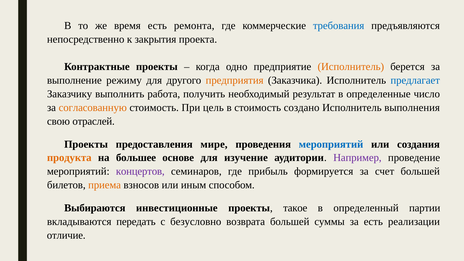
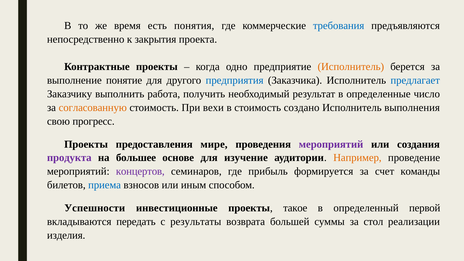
ремонта: ремонта -> понятия (194, 26)
режиму: режиму -> понятие (124, 80)
предприятия colour: orange -> blue (235, 80)
цель: цель -> вехи (213, 108)
отраслей: отраслей -> прогресс (94, 121)
мероприятий colour: blue -> purple (331, 144)
продукта colour: orange -> purple (69, 158)
Например colour: purple -> orange (357, 158)
счет большей: большей -> команды (420, 171)
приема colour: orange -> blue (105, 185)
Выбираются: Выбираются -> Успешности (95, 208)
партии: партии -> первой (425, 208)
безусловно: безусловно -> результаты (196, 222)
за есть: есть -> стол (373, 222)
отличие: отличие -> изделия (66, 235)
